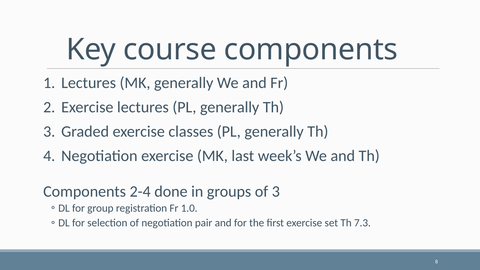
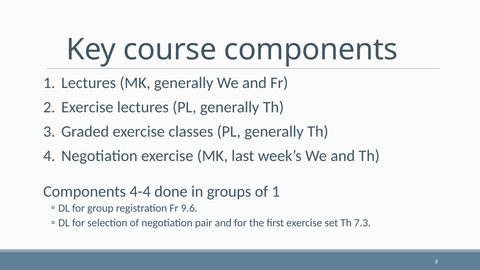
2-4: 2-4 -> 4-4 (140, 191)
of 3: 3 -> 1 (276, 191)
1.0: 1.0 -> 9.6 (189, 208)
